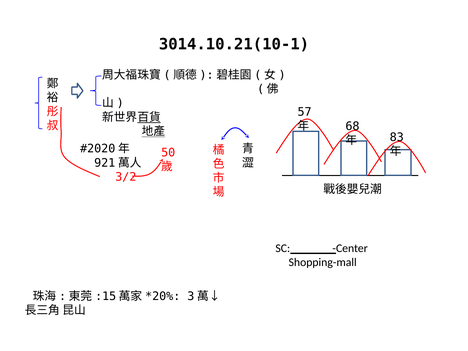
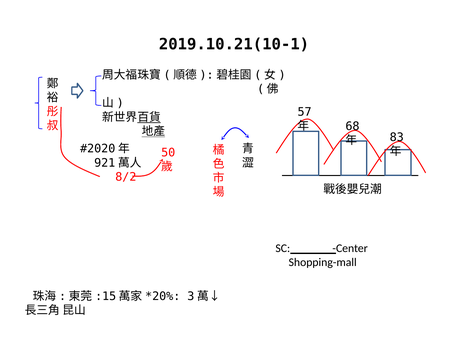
3014.10.21(10-1: 3014.10.21(10-1 -> 2019.10.21(10-1 (234, 45)
3/2: 3/2 -> 8/2 (126, 177)
